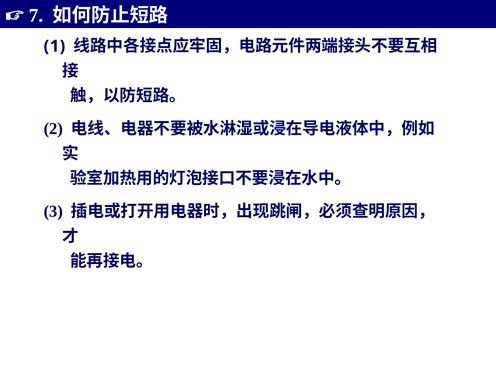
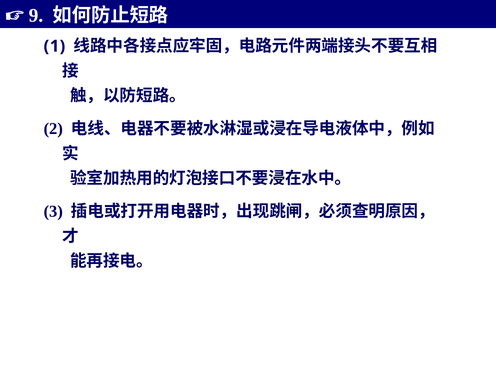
7: 7 -> 9 (36, 15)
